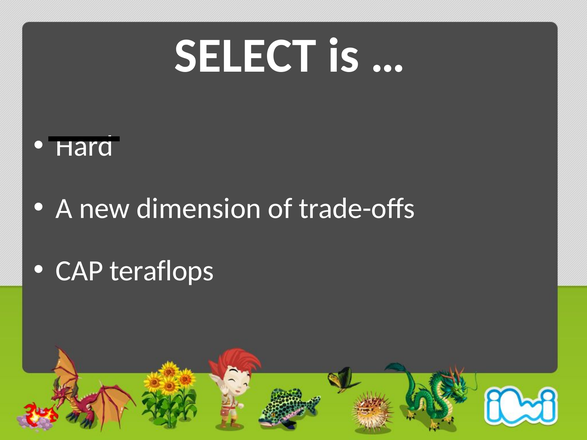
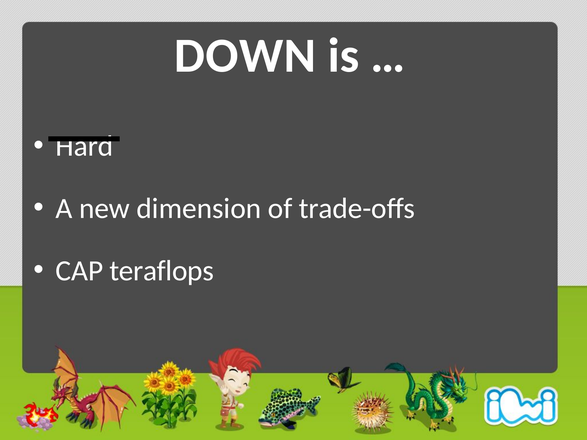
SELECT: SELECT -> DOWN (245, 56)
